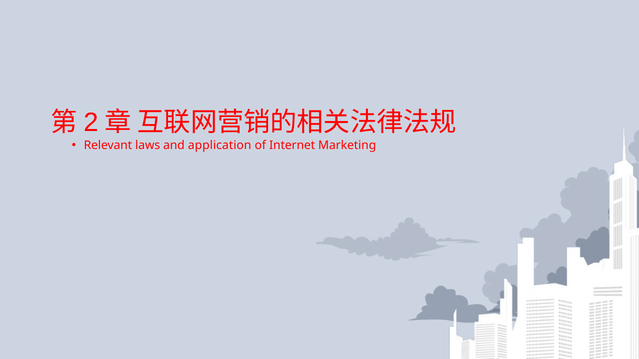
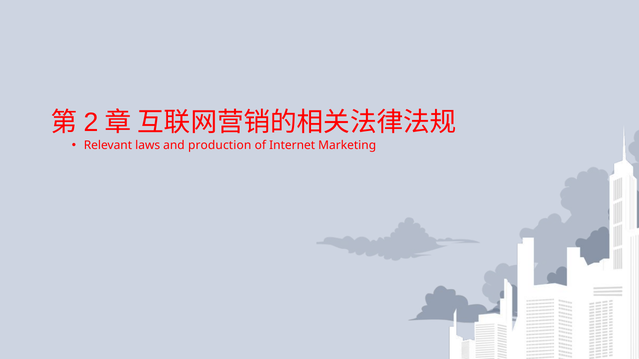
application: application -> production (220, 146)
